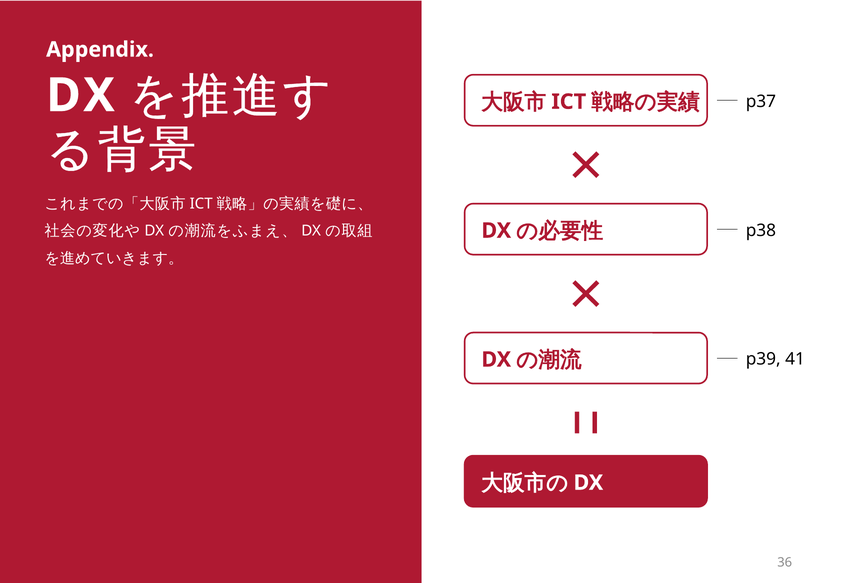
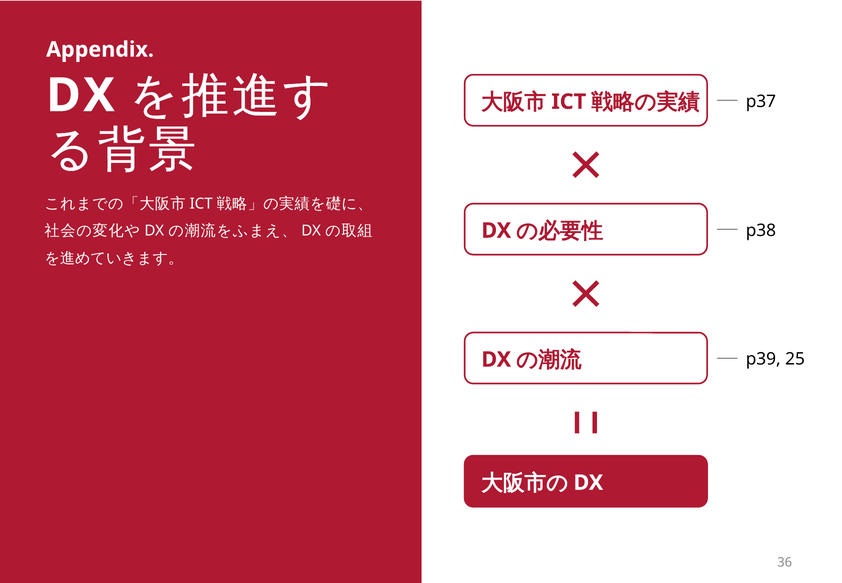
41: 41 -> 25 (795, 359)
